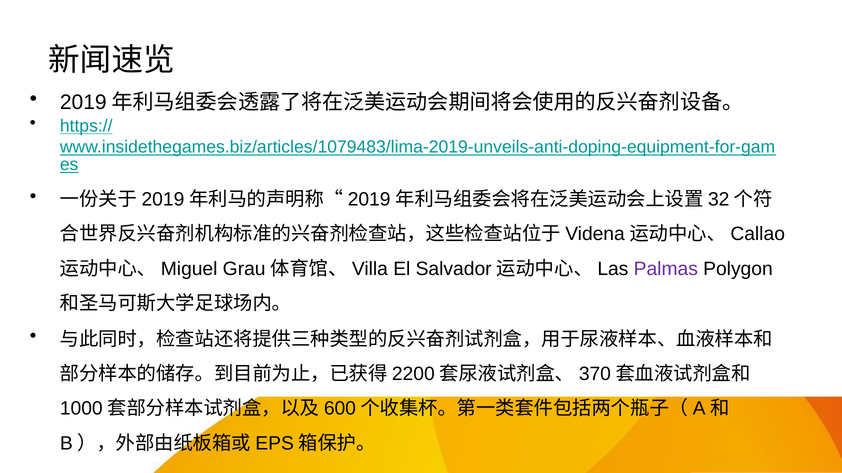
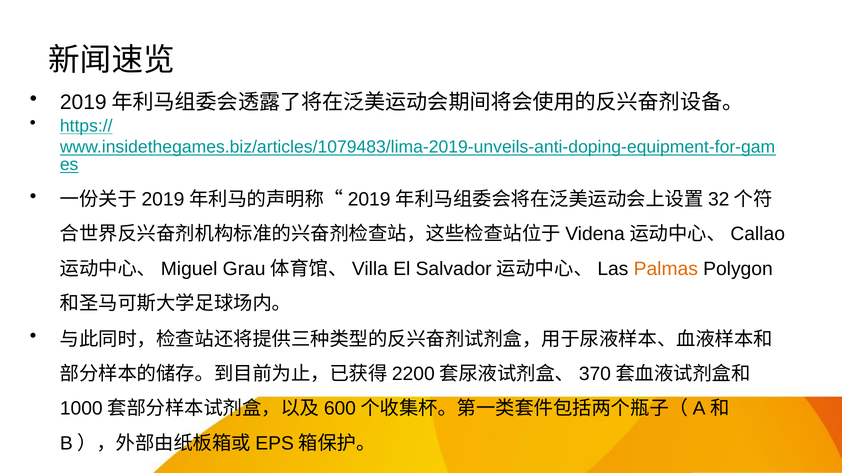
Palmas colour: purple -> orange (666, 269)
